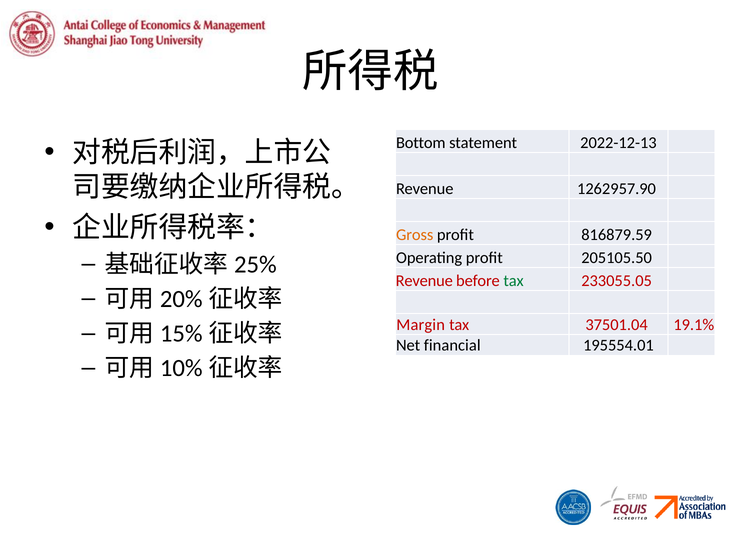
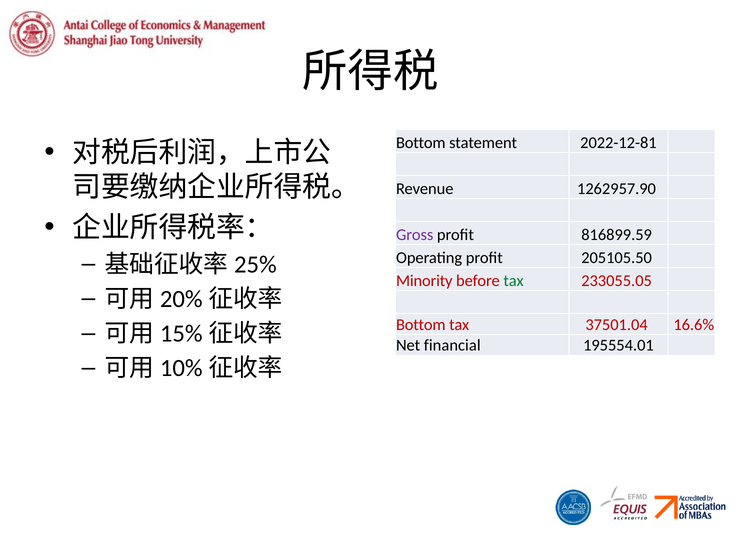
2022-12-13: 2022-12-13 -> 2022-12-81 (618, 143)
Gross colour: orange -> purple (415, 235)
816879.59: 816879.59 -> 816899.59 (617, 235)
Revenue: Revenue -> Minority (424, 281)
Margin: Margin -> Bottom (421, 324)
19.1%: 19.1% -> 16.6% (694, 324)
